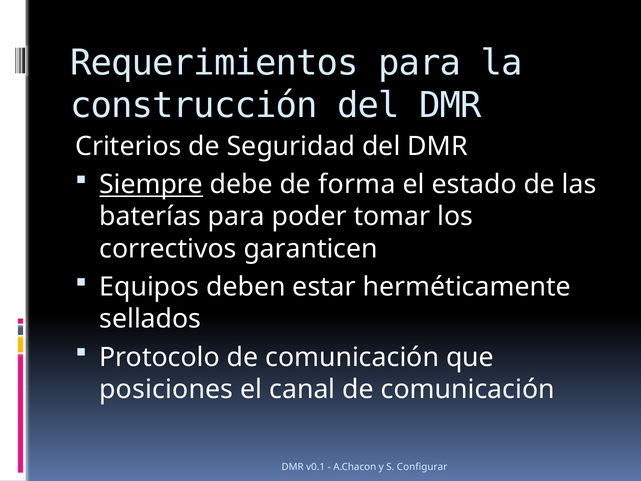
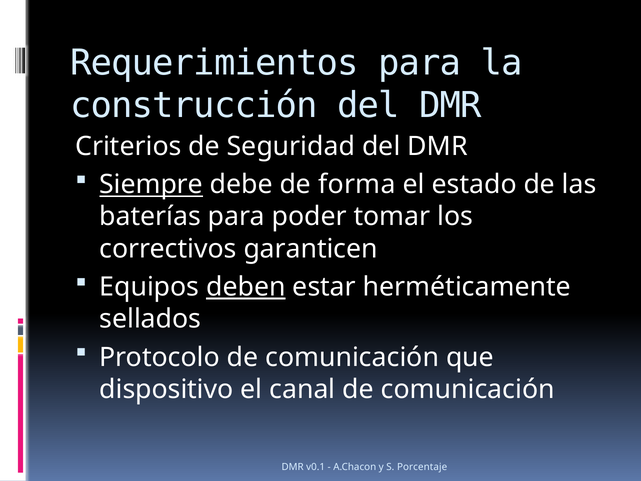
deben underline: none -> present (246, 287)
posiciones: posiciones -> dispositivo (166, 389)
Configurar: Configurar -> Porcentaje (422, 467)
